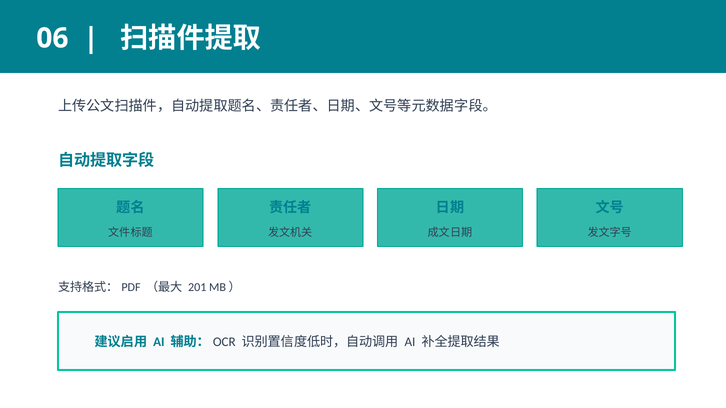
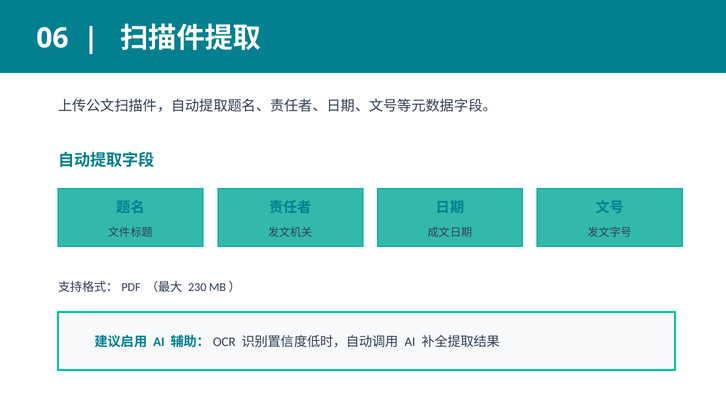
201: 201 -> 230 (197, 288)
